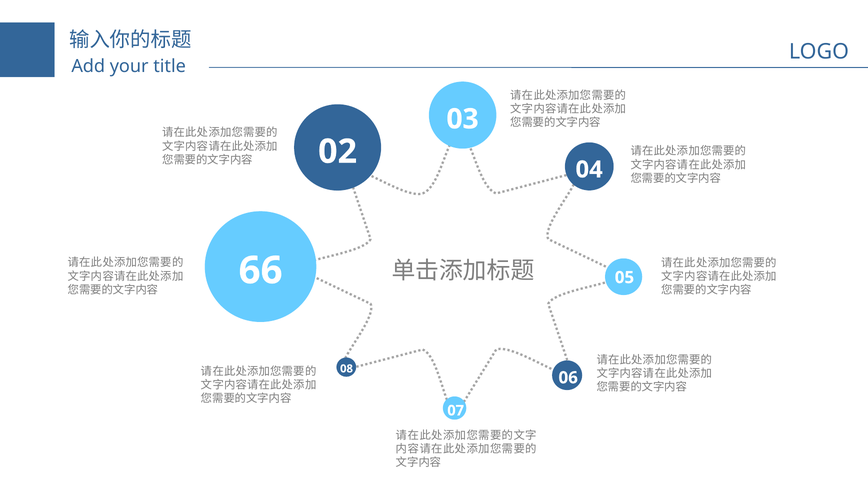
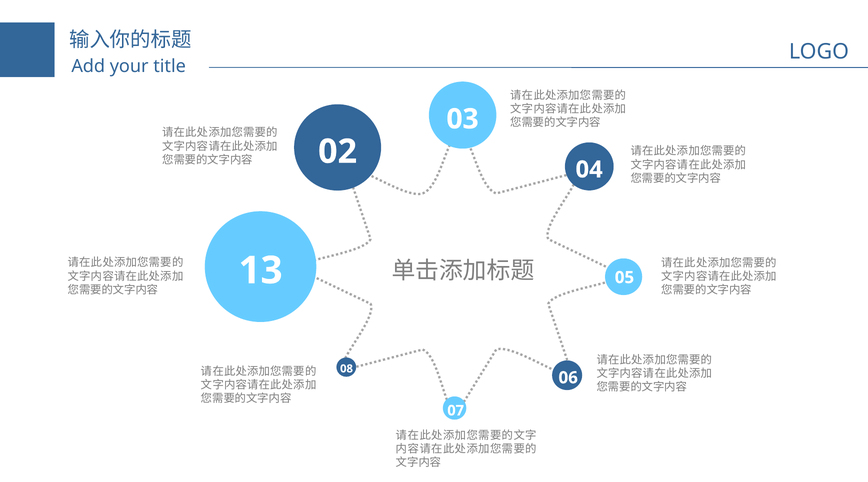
66: 66 -> 13 (261, 271)
